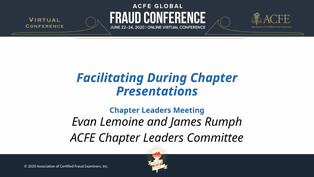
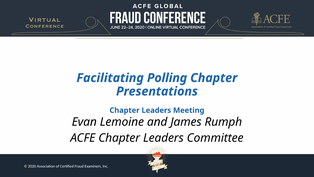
During: During -> Polling (167, 78)
